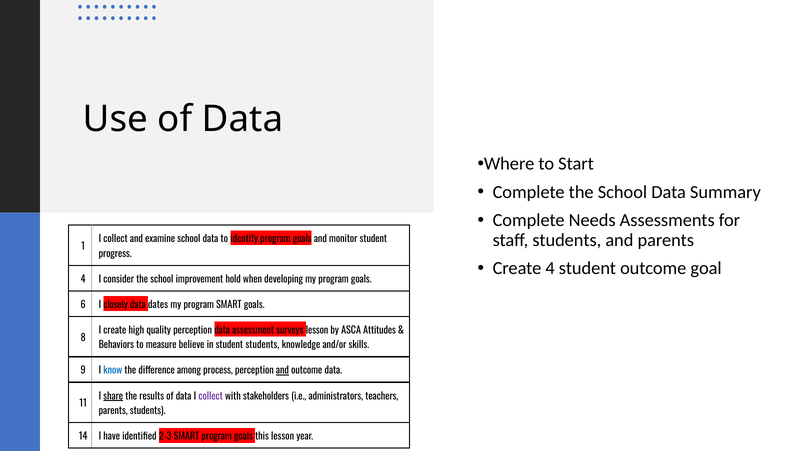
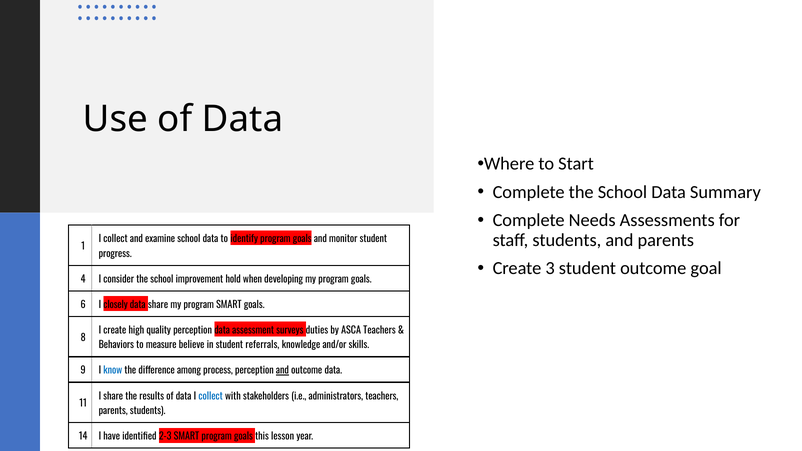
Create 4: 4 -> 3 (550, 268)
data dates: dates -> share (158, 305)
surveys lesson: lesson -> duties (317, 330)
ASCA Attitudes: Attitudes -> Teachers (379, 330)
student students: students -> referrals (262, 345)
share underline: present -> none (113, 396)
collect colour: purple -> blue (211, 396)
